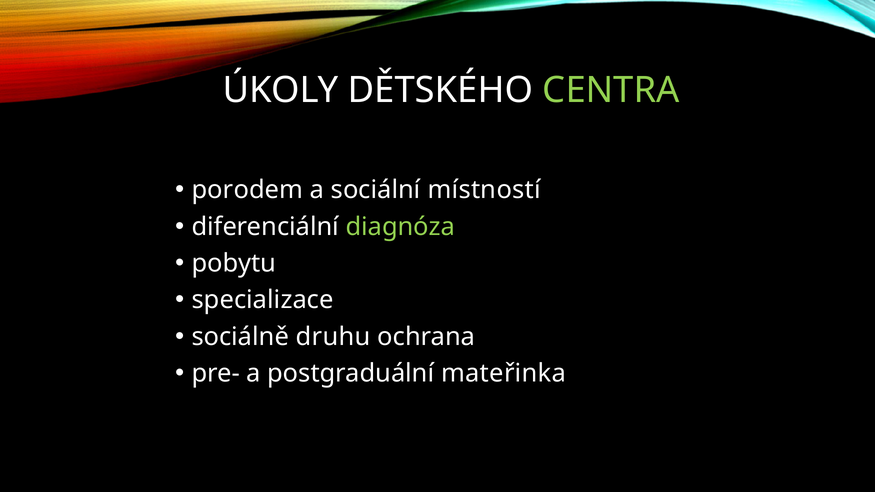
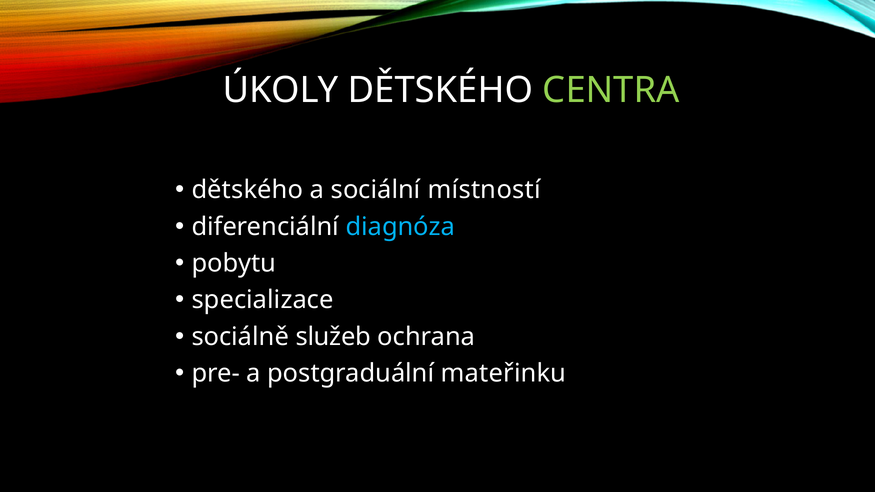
porodem: porodem -> dětského (247, 190)
diagnóza colour: light green -> light blue (400, 227)
druhu: druhu -> služeb (333, 337)
mateřinka: mateřinka -> mateřinku (504, 374)
